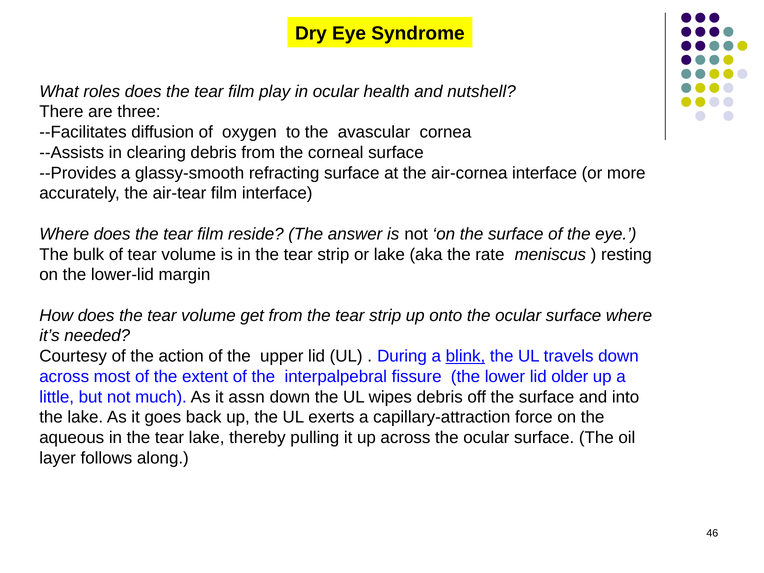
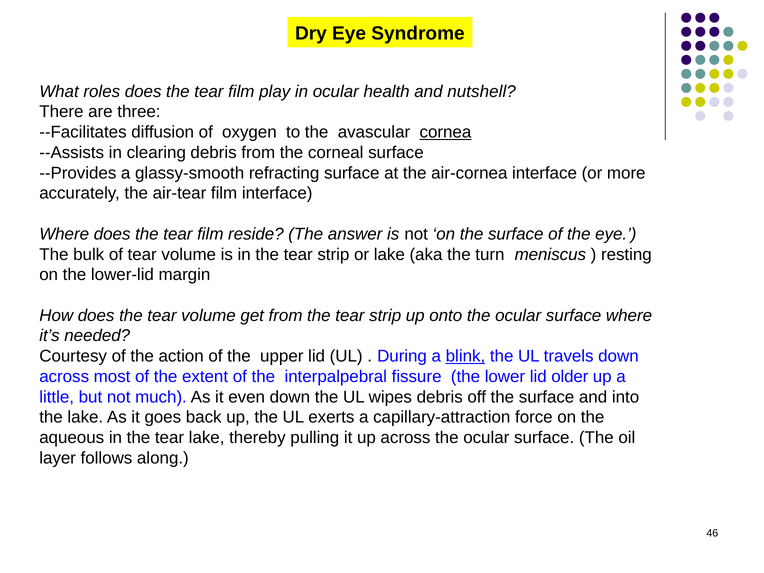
cornea underline: none -> present (445, 132)
rate: rate -> turn (490, 254)
assn: assn -> even (247, 397)
